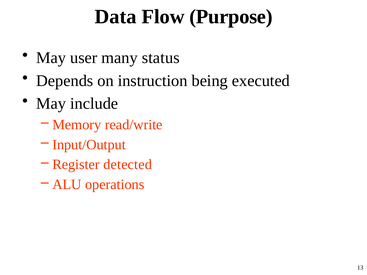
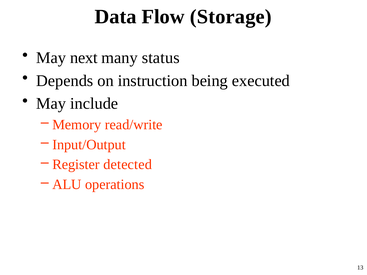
Purpose: Purpose -> Storage (231, 17)
user: user -> next (84, 58)
